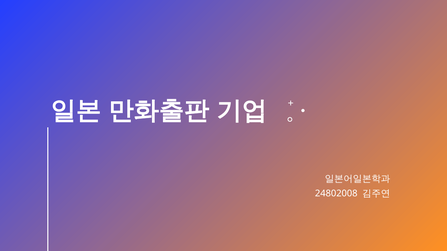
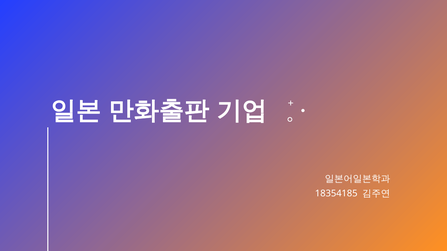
24802008: 24802008 -> 18354185 (336, 194)
